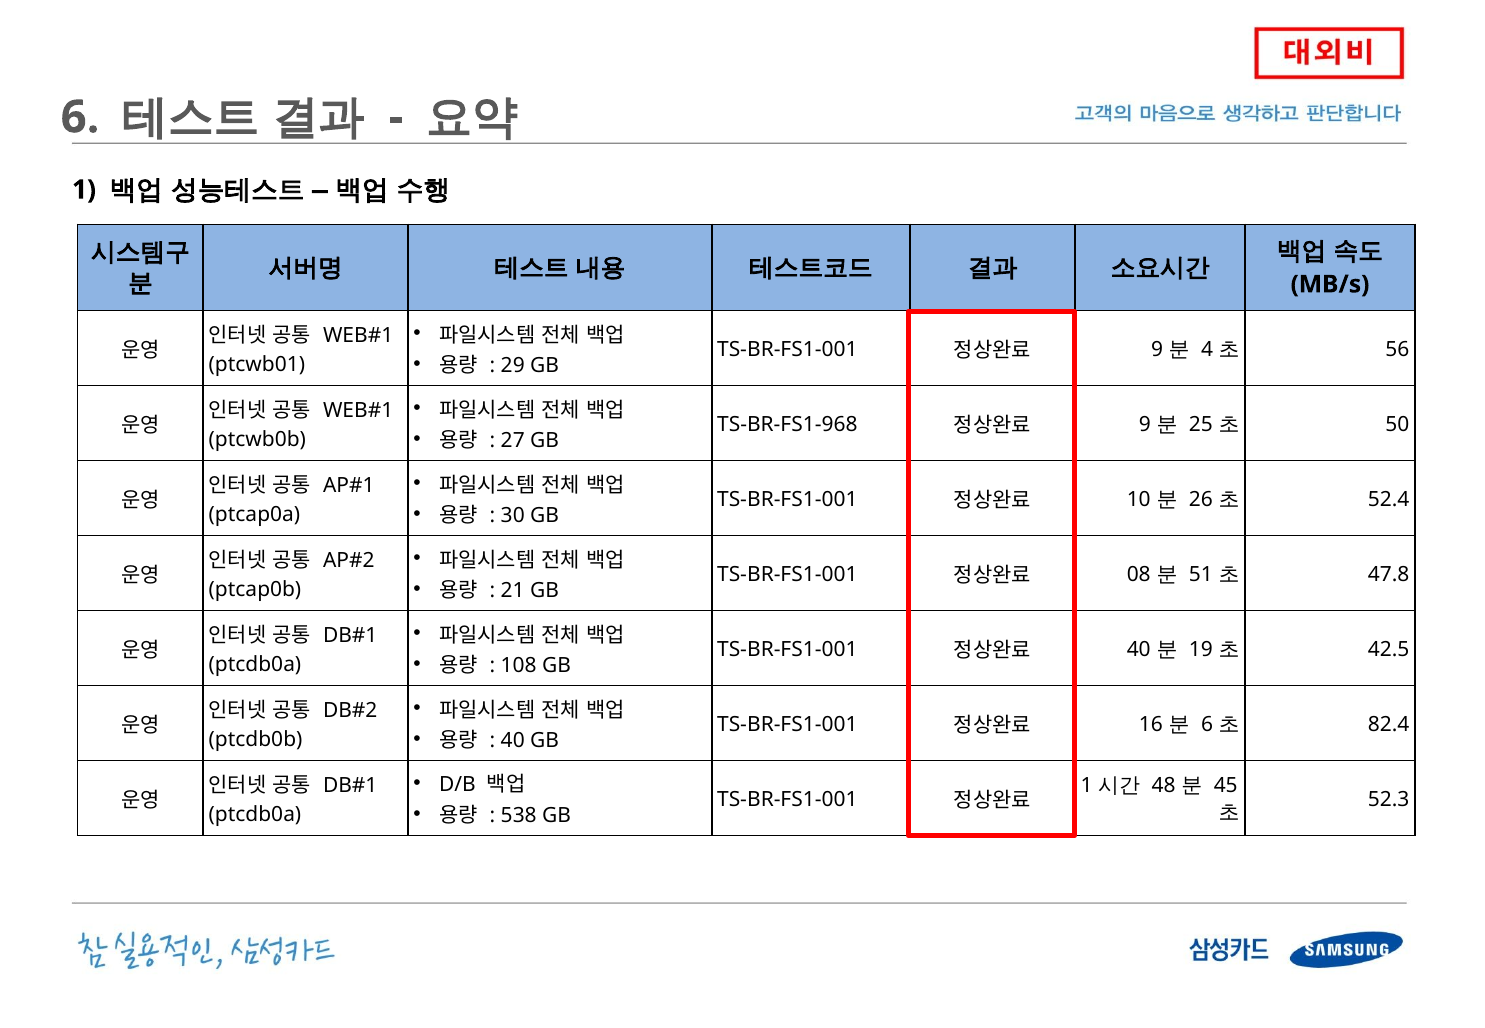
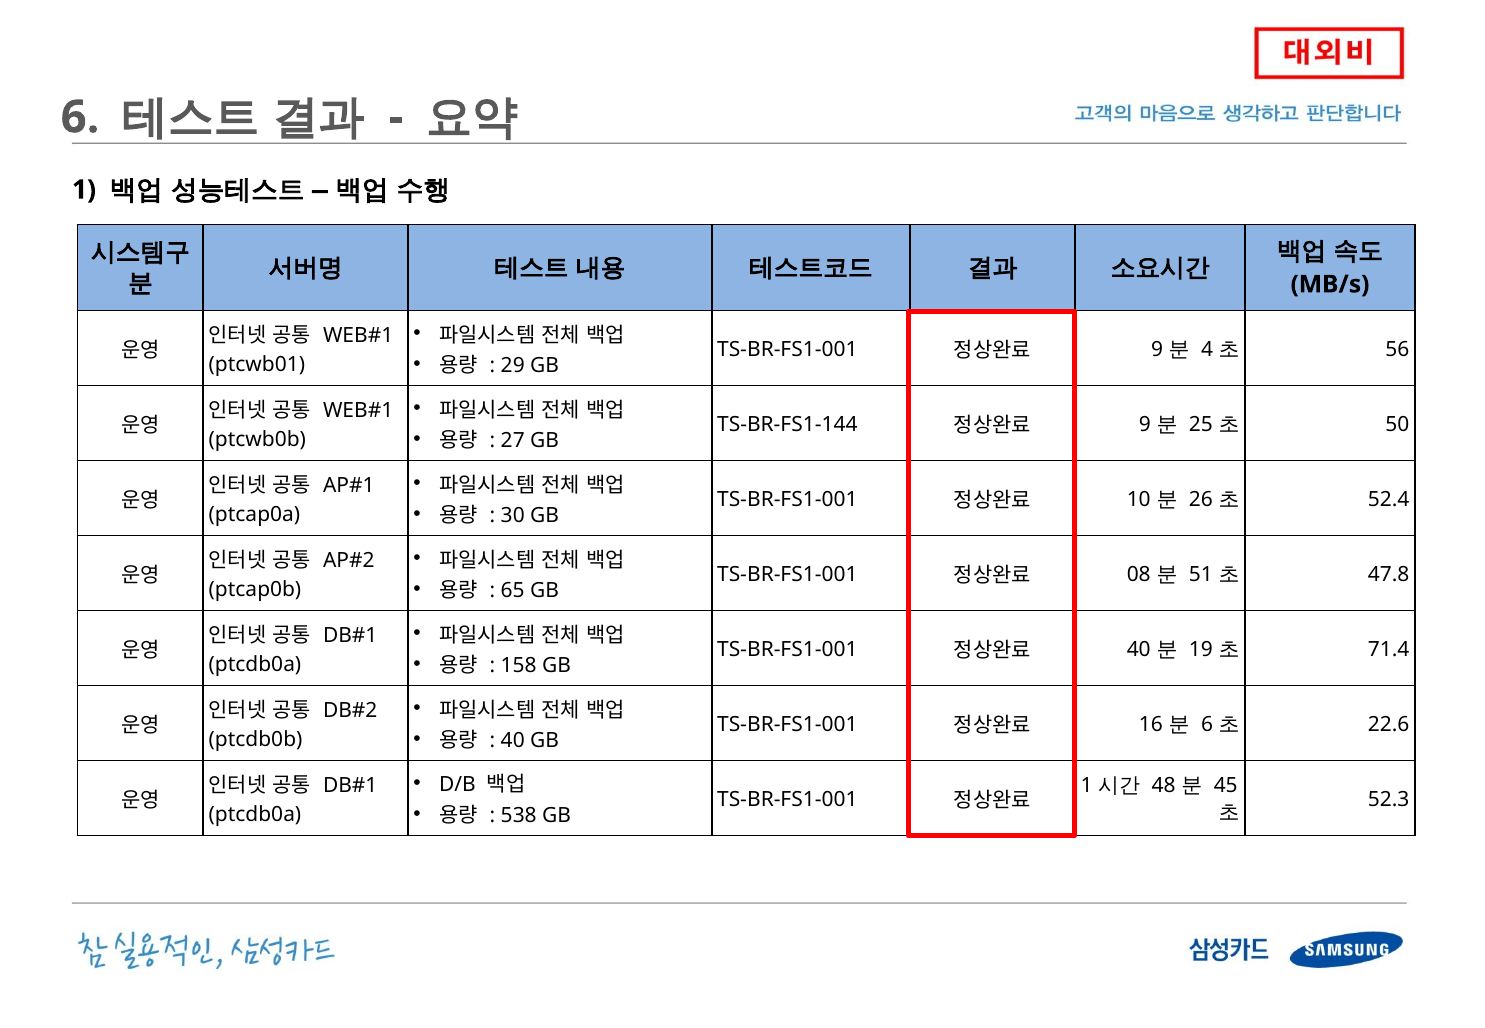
TS-BR-FS1-968: TS-BR-FS1-968 -> TS-BR-FS1-144 (787, 424)
21: 21 -> 65 (513, 591)
42.5: 42.5 -> 71.4 (1389, 649)
108: 108 -> 158 (519, 666)
82.4: 82.4 -> 22.6 (1389, 724)
